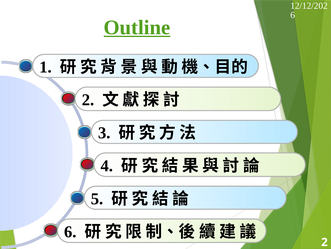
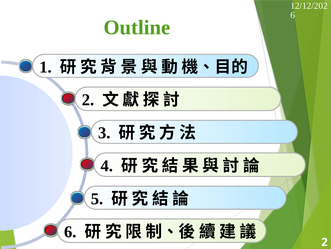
Outline underline: present -> none (137, 27)
